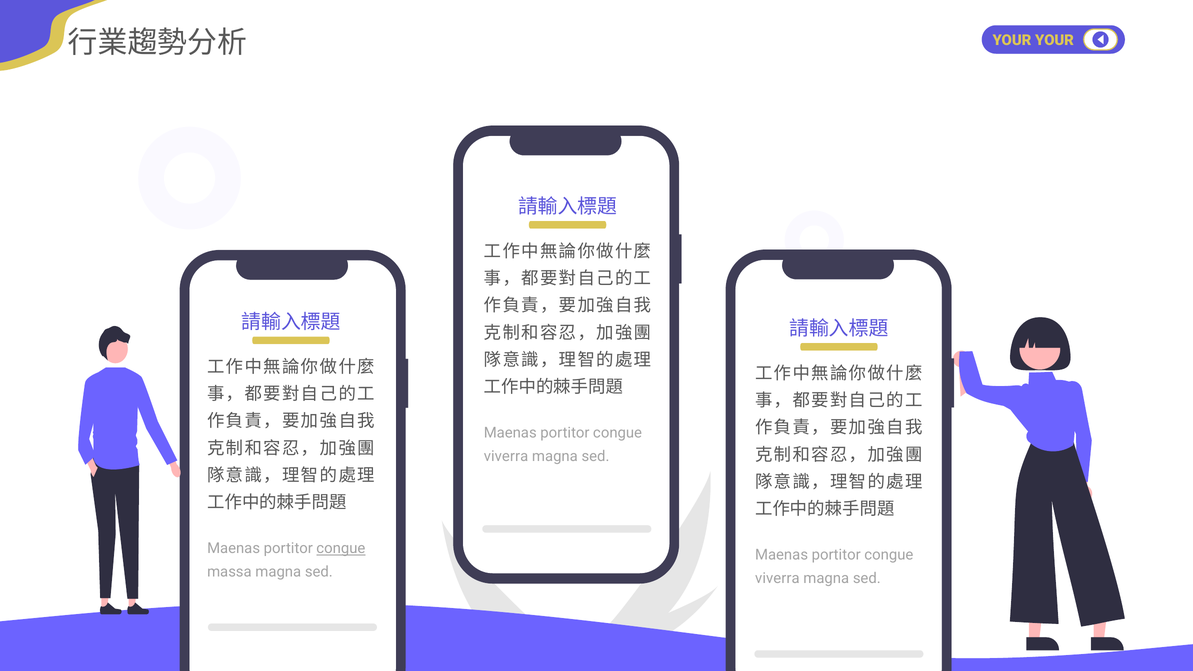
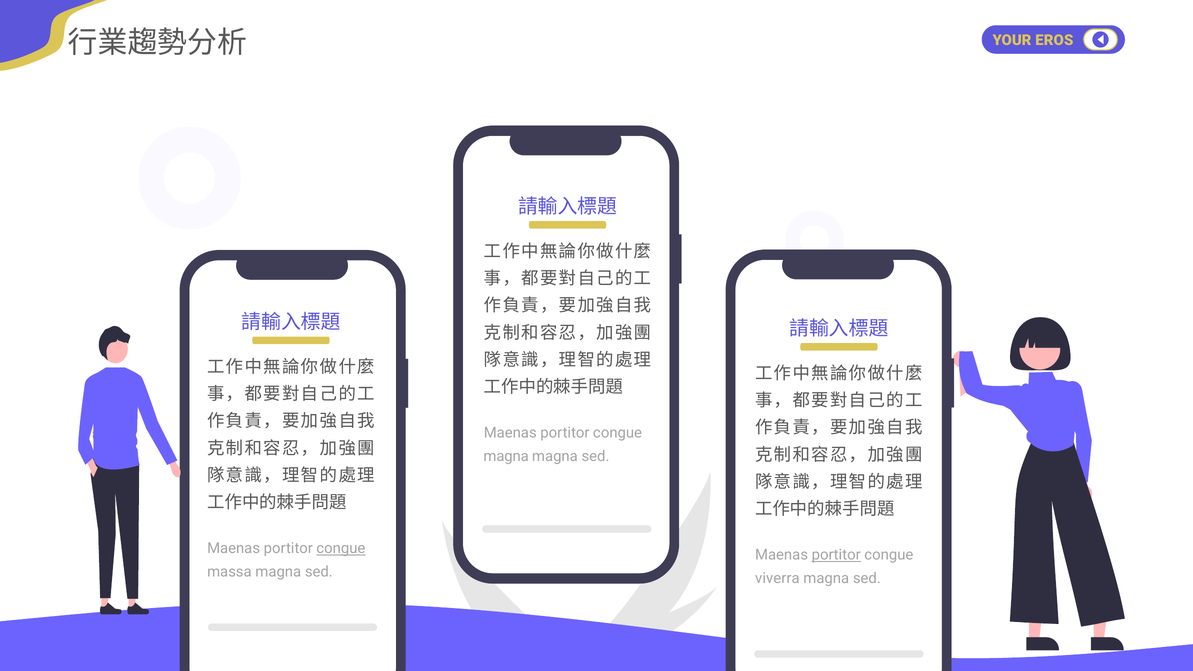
YOUR YOUR: YOUR -> EROS (1054, 40)
viverra: viverra -> magna (506, 456)
portitor underline: none -> present (836, 555)
